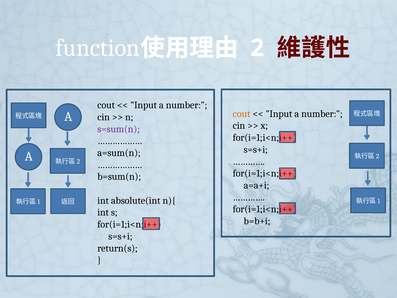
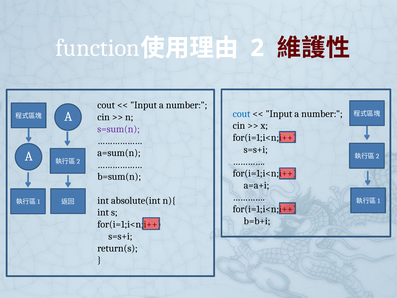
cout colour: orange -> blue (242, 114)
